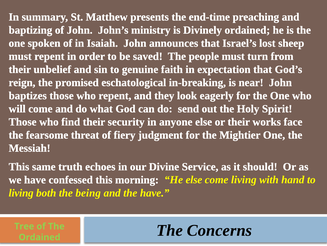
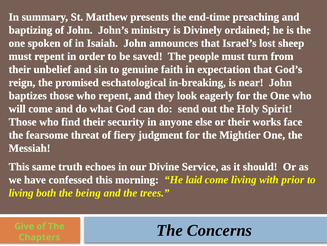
He else: else -> laid (194, 179)
hand: hand -> prior (293, 179)
the have: have -> trees (155, 192)
Tree: Tree -> Give (24, 226)
Ordained: Ordained -> Chapters (39, 237)
